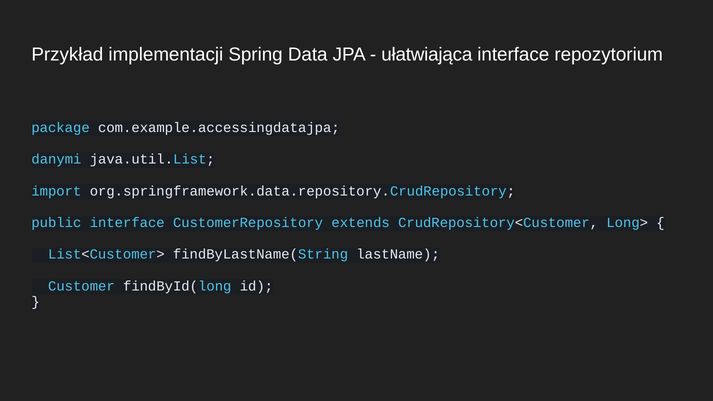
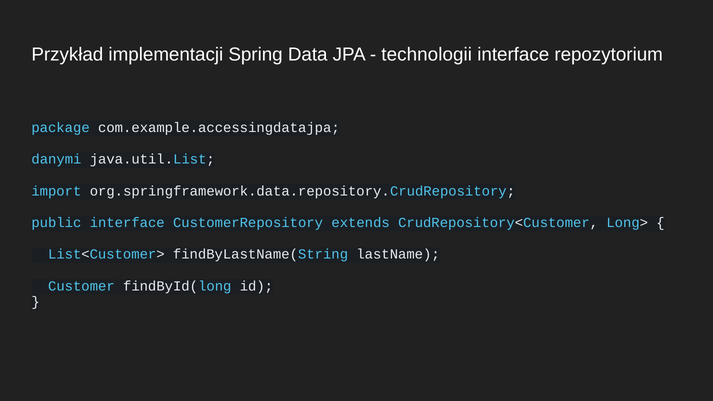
ułatwiająca: ułatwiająca -> technologii (427, 54)
